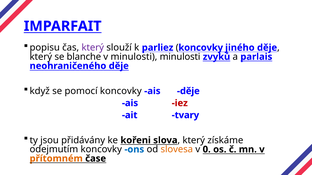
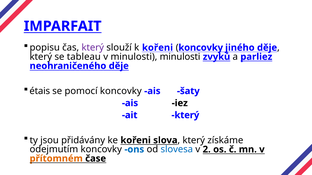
k parliez: parliez -> kořeni (158, 48)
blanche: blanche -> tableau (84, 57)
parlais: parlais -> parliez (256, 57)
když: když -> étais (40, 91)
ais děje: děje -> šaty (188, 91)
iez colour: red -> black (180, 103)
ait tvary: tvary -> který (185, 115)
slovesa colour: orange -> blue (177, 150)
0: 0 -> 2 (207, 150)
